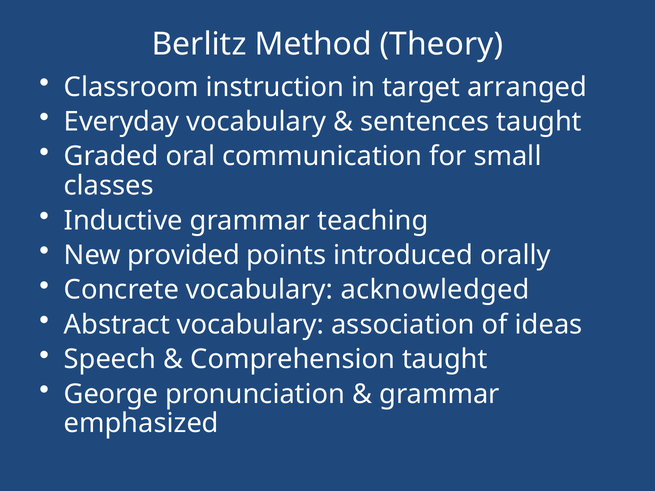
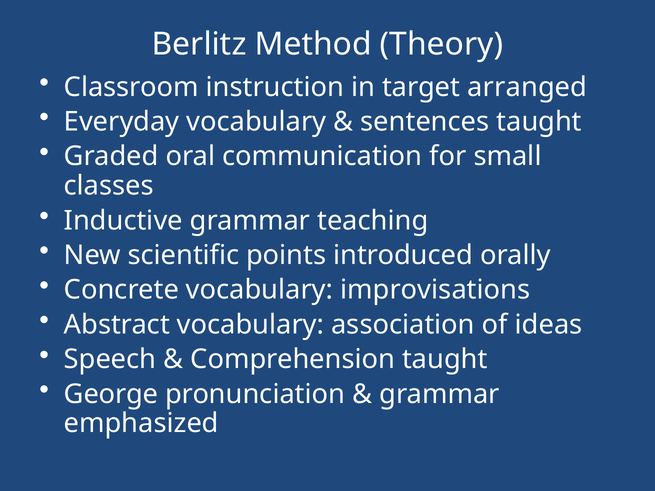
provided: provided -> scientific (184, 255)
acknowledged: acknowledged -> improvisations (435, 290)
